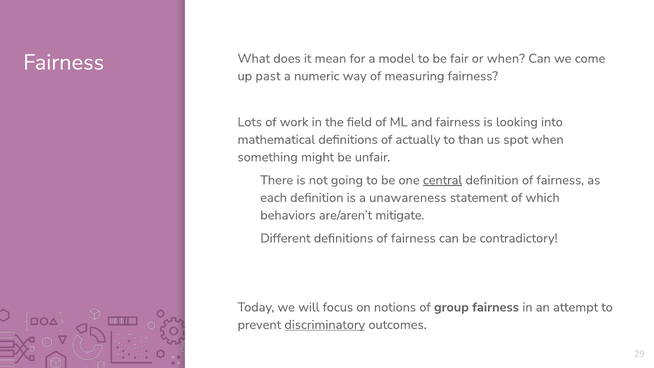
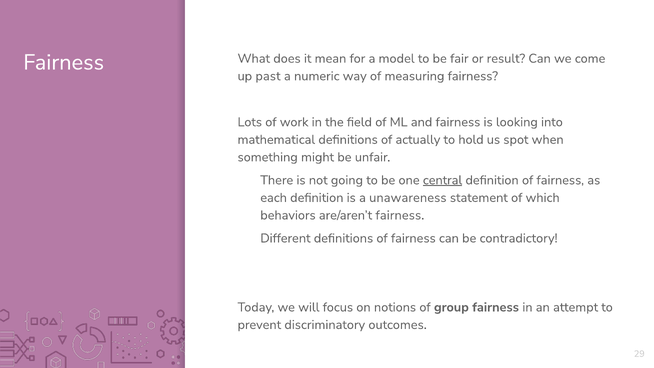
or when: when -> result (506, 58)
than: than -> hold (471, 140)
are/aren’t mitigate: mitigate -> fairness (400, 215)
discriminatory underline: present -> none (325, 325)
